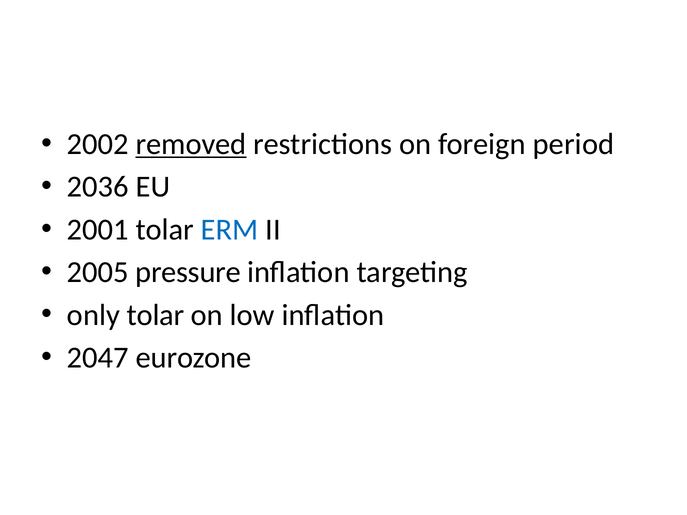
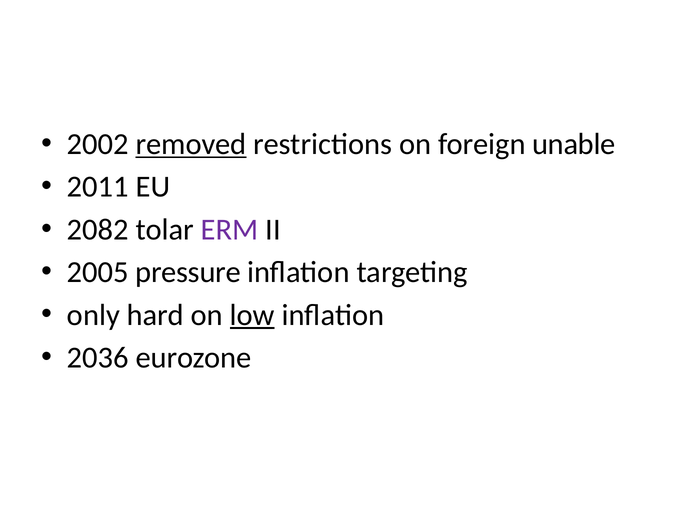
period: period -> unable (574, 144)
2036: 2036 -> 2011 (98, 187)
2001: 2001 -> 2082 (98, 230)
ERM colour: blue -> purple (230, 230)
only tolar: tolar -> hard (155, 315)
low underline: none -> present (252, 315)
2047: 2047 -> 2036 (98, 358)
